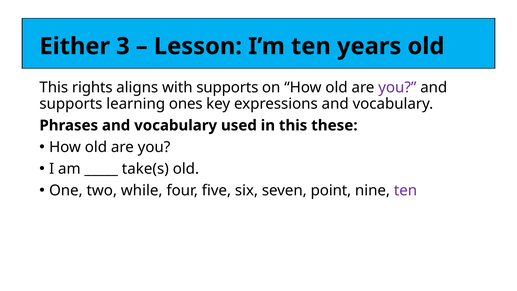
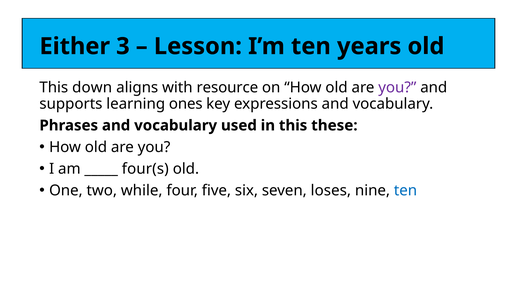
rights: rights -> down (92, 87)
with supports: supports -> resource (227, 87)
take(s: take(s -> four(s (145, 169)
point: point -> loses (331, 190)
ten colour: purple -> blue (406, 190)
